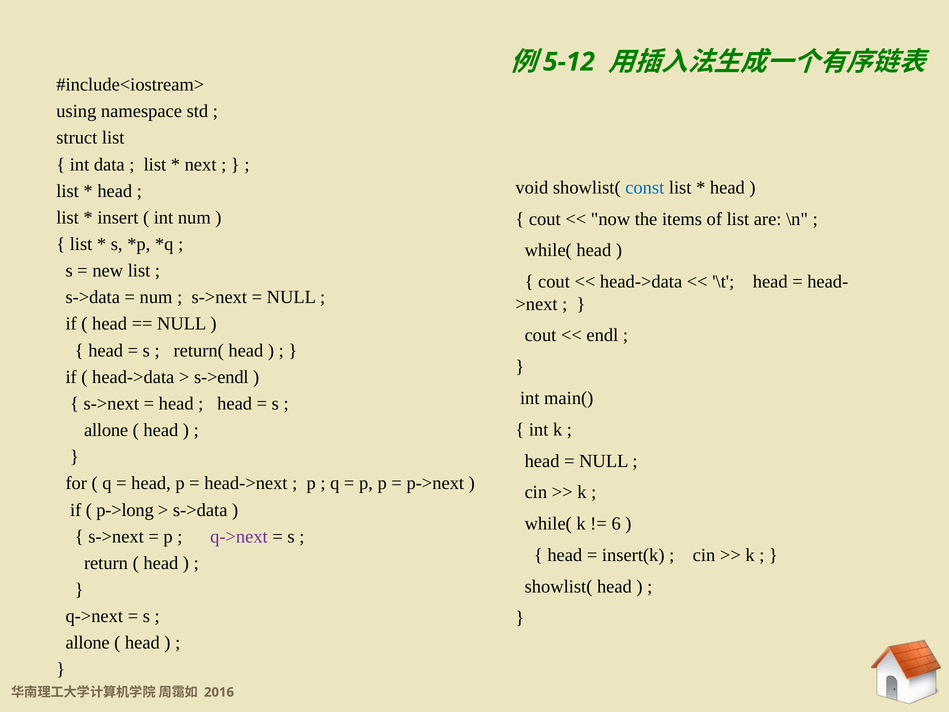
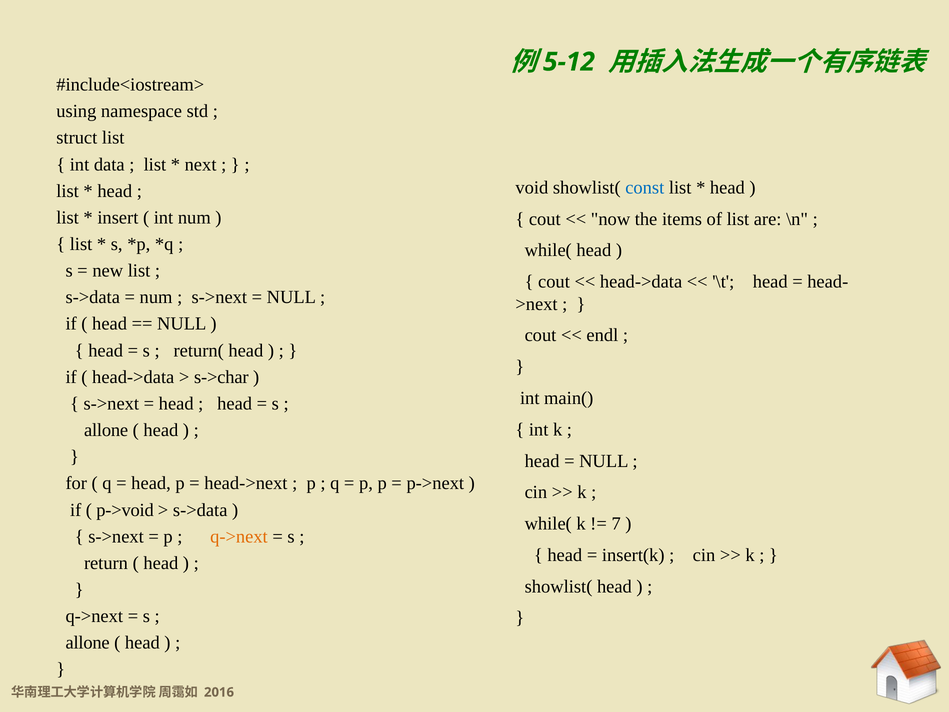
s->endl: s->endl -> s->char (221, 377)
p->long: p->long -> p->void (125, 510)
6: 6 -> 7 (616, 524)
q->next colour: purple -> orange (239, 536)
